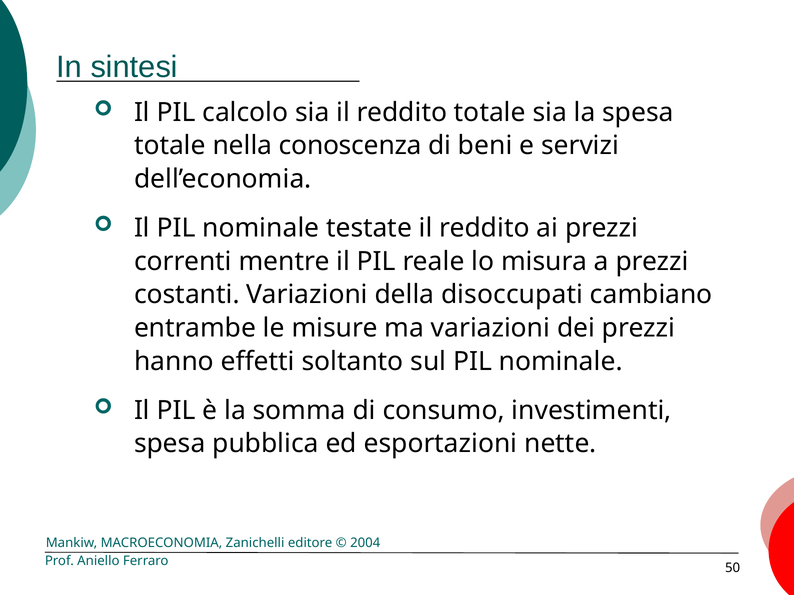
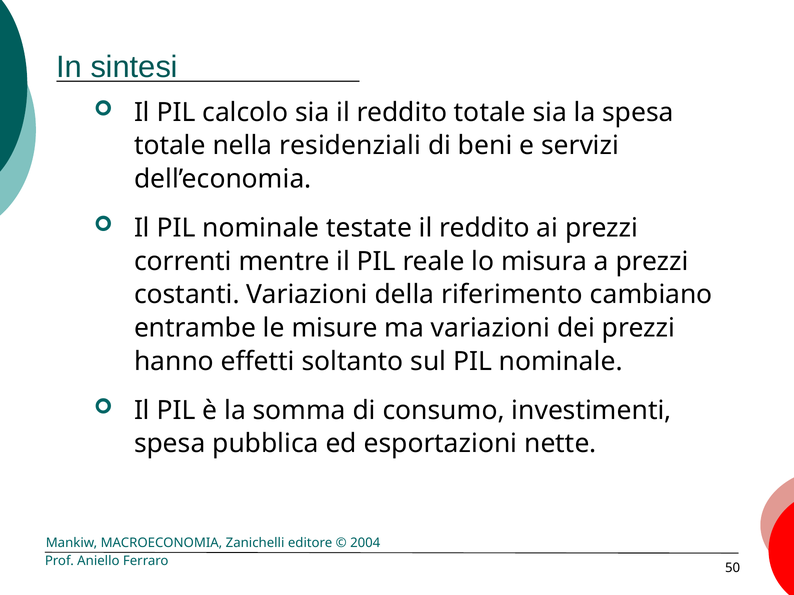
conoscenza: conoscenza -> residenziali (350, 146)
disoccupati: disoccupati -> riferimento (512, 295)
